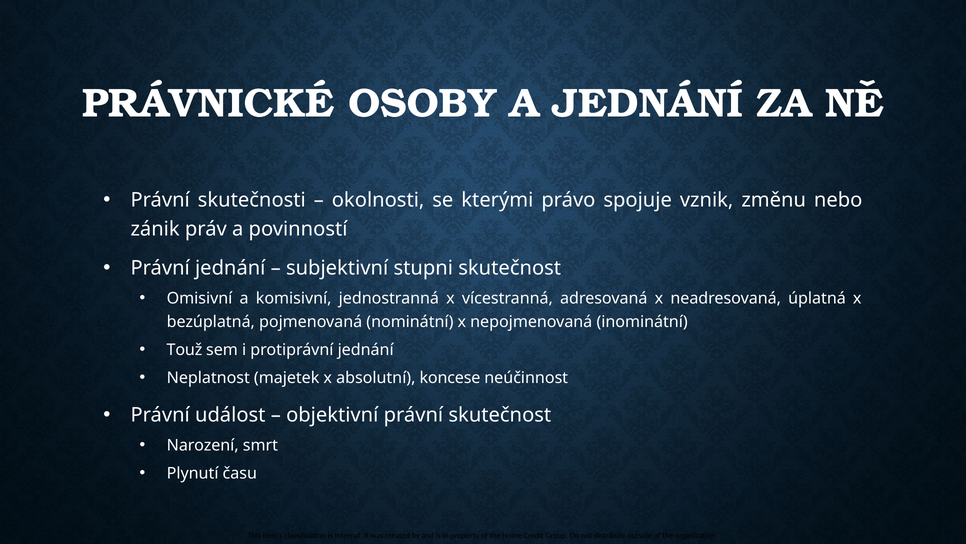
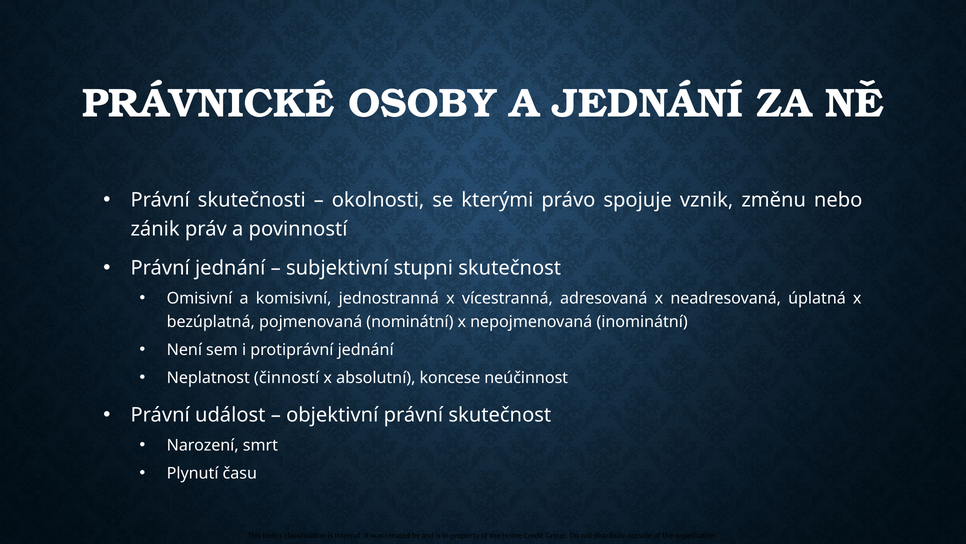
Touž: Touž -> Není (184, 349)
majetek: majetek -> činností (287, 378)
